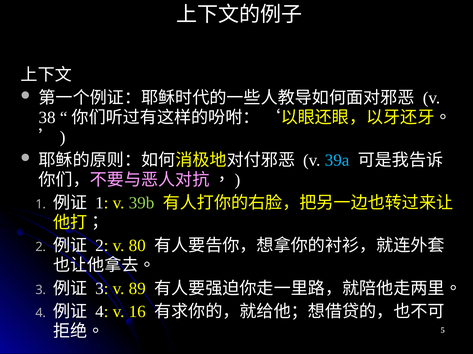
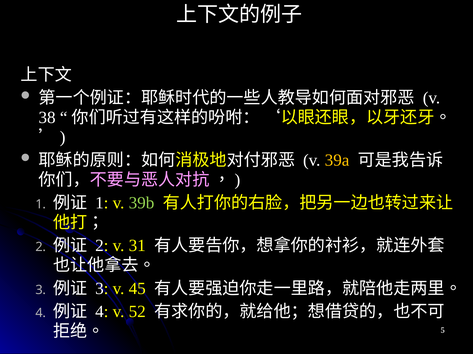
39a colour: light blue -> yellow (337, 161)
80: 80 -> 31 (137, 246)
89: 89 -> 45 (137, 289)
16: 16 -> 52 (137, 312)
